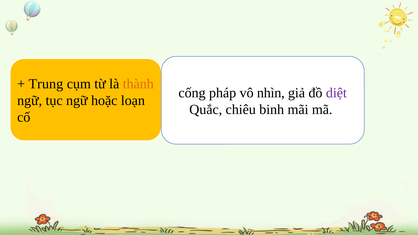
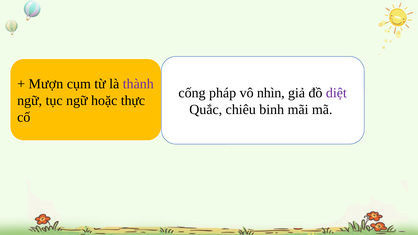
Trung: Trung -> Mượn (46, 84)
thành colour: orange -> purple (138, 84)
loạn: loạn -> thực (133, 101)
